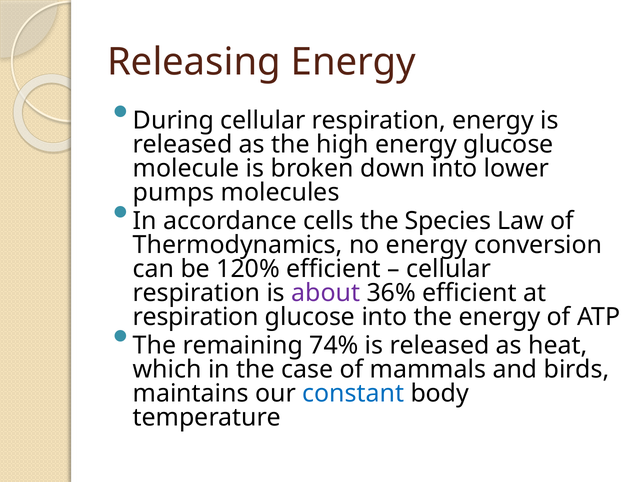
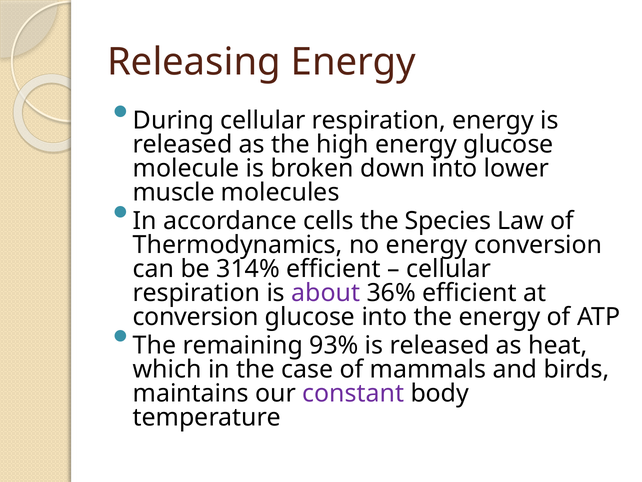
pumps: pumps -> muscle (174, 193)
120%: 120% -> 314% (248, 269)
respiration: respiration -> conversion (196, 317)
74%: 74% -> 93% (334, 345)
constant colour: blue -> purple (353, 393)
